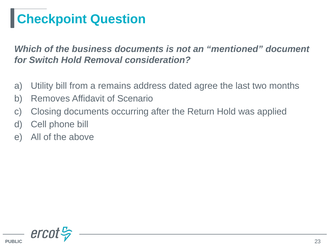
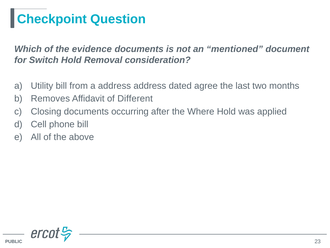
business: business -> evidence (92, 49)
a remains: remains -> address (114, 86)
Scenario: Scenario -> Different (135, 98)
Return: Return -> Where (201, 111)
